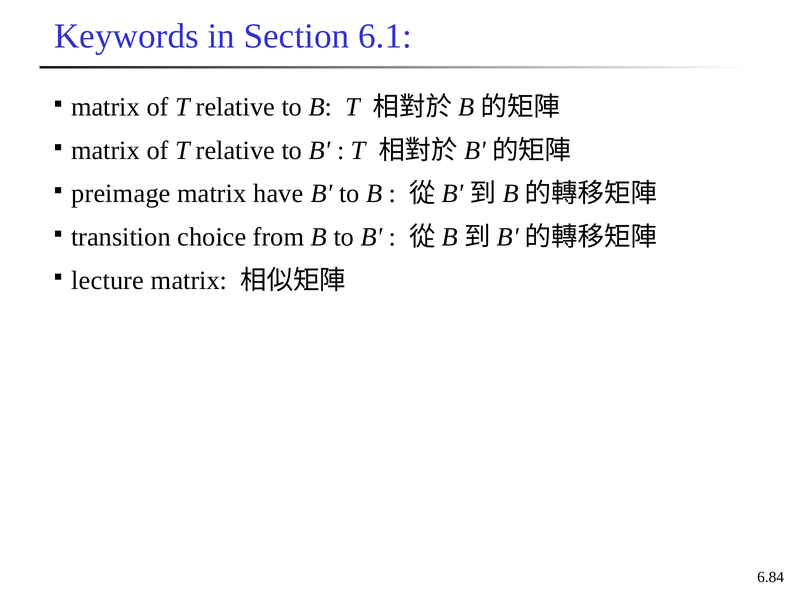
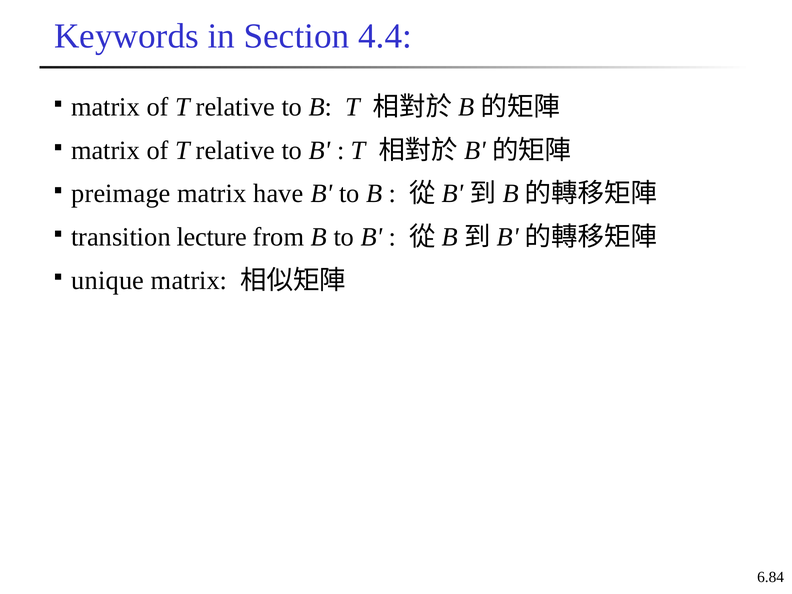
6.1: 6.1 -> 4.4 (385, 36)
choice: choice -> lecture (212, 237)
lecture: lecture -> unique (108, 280)
